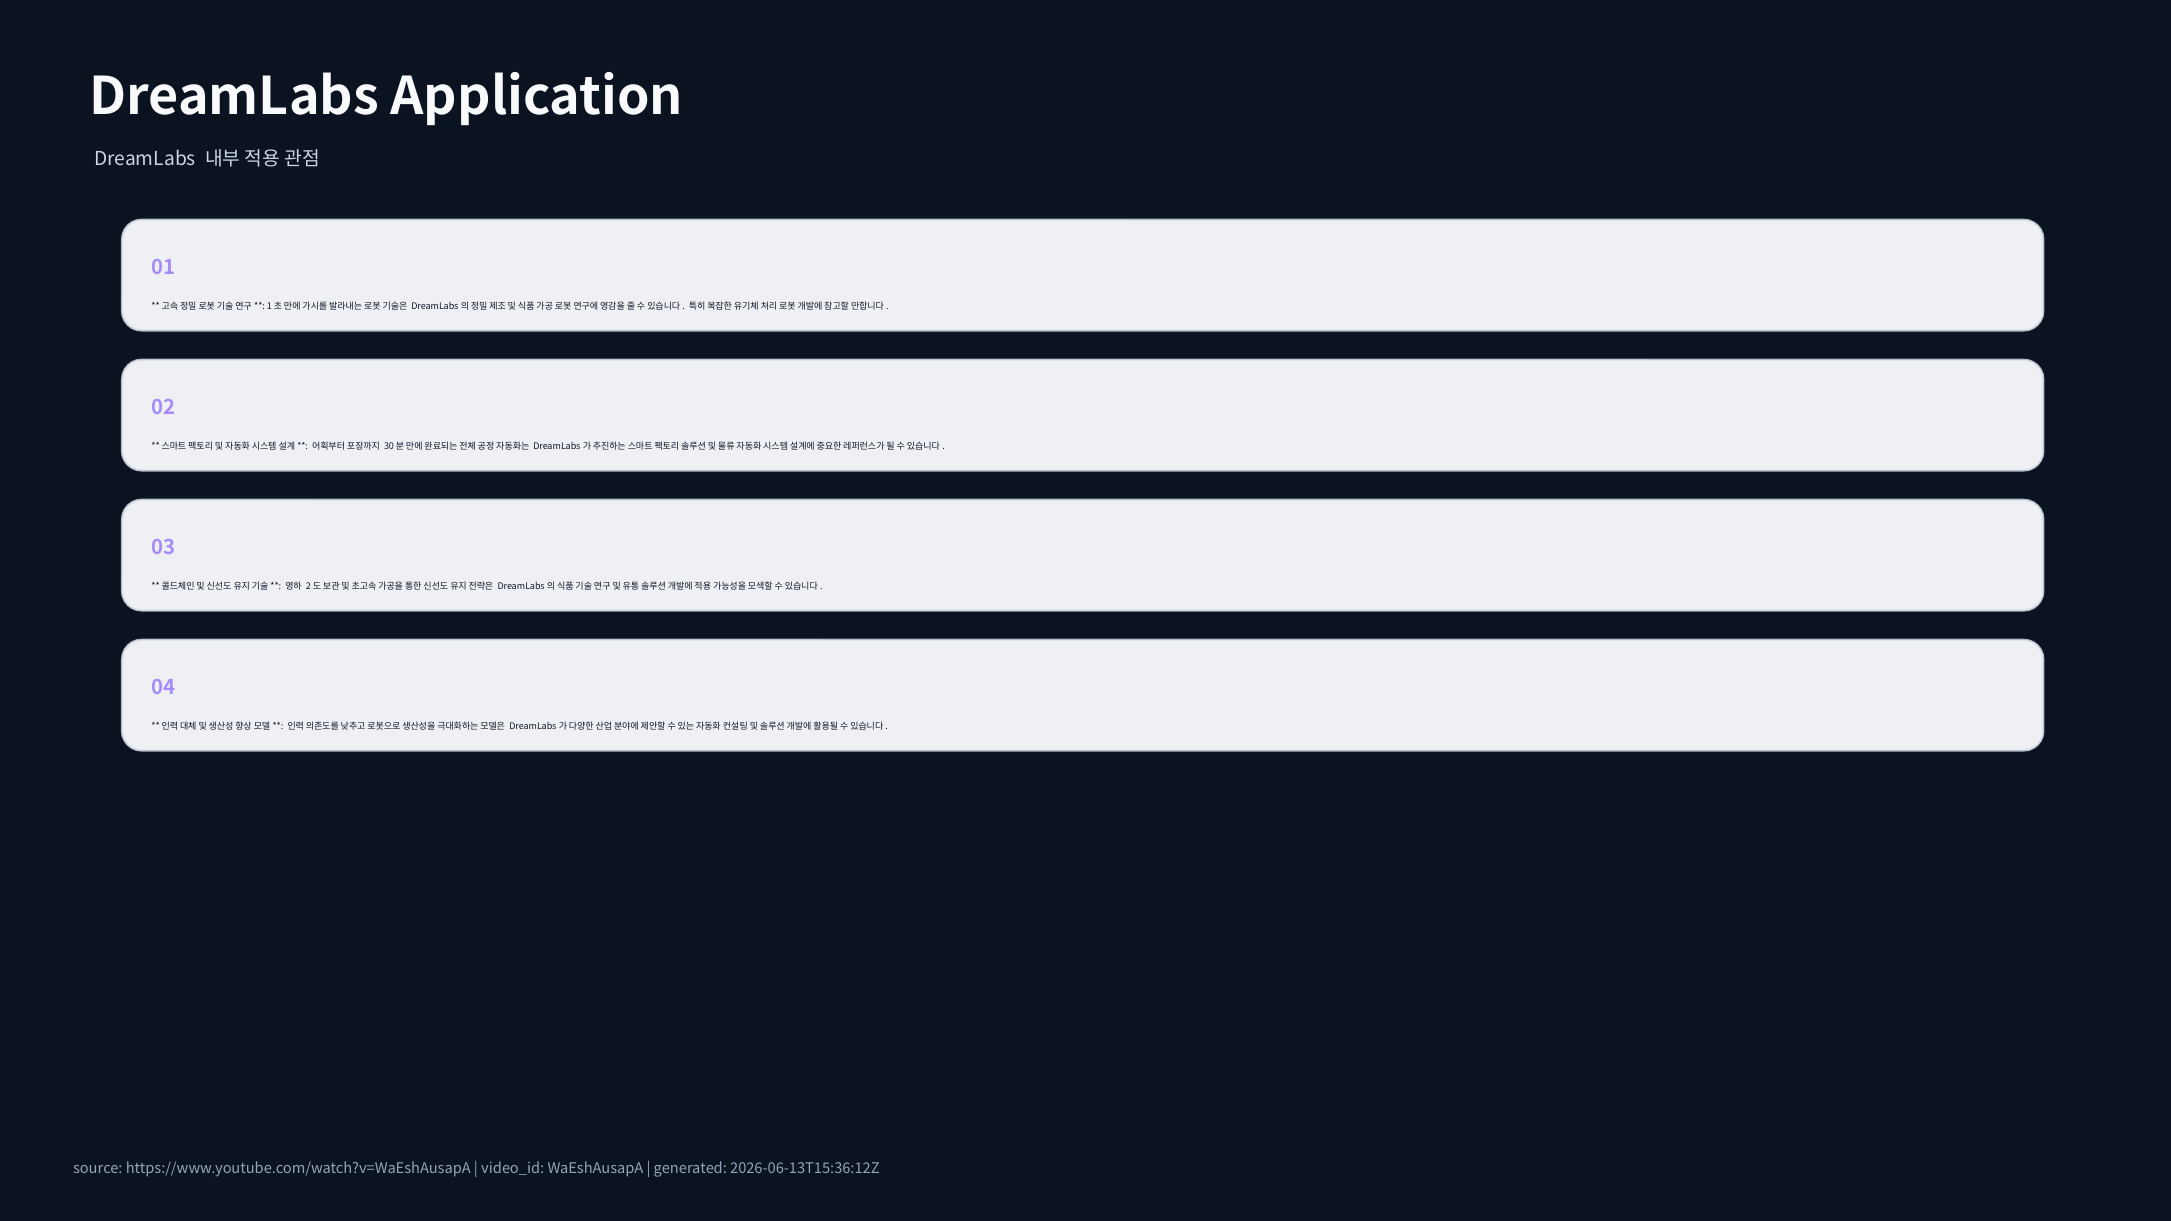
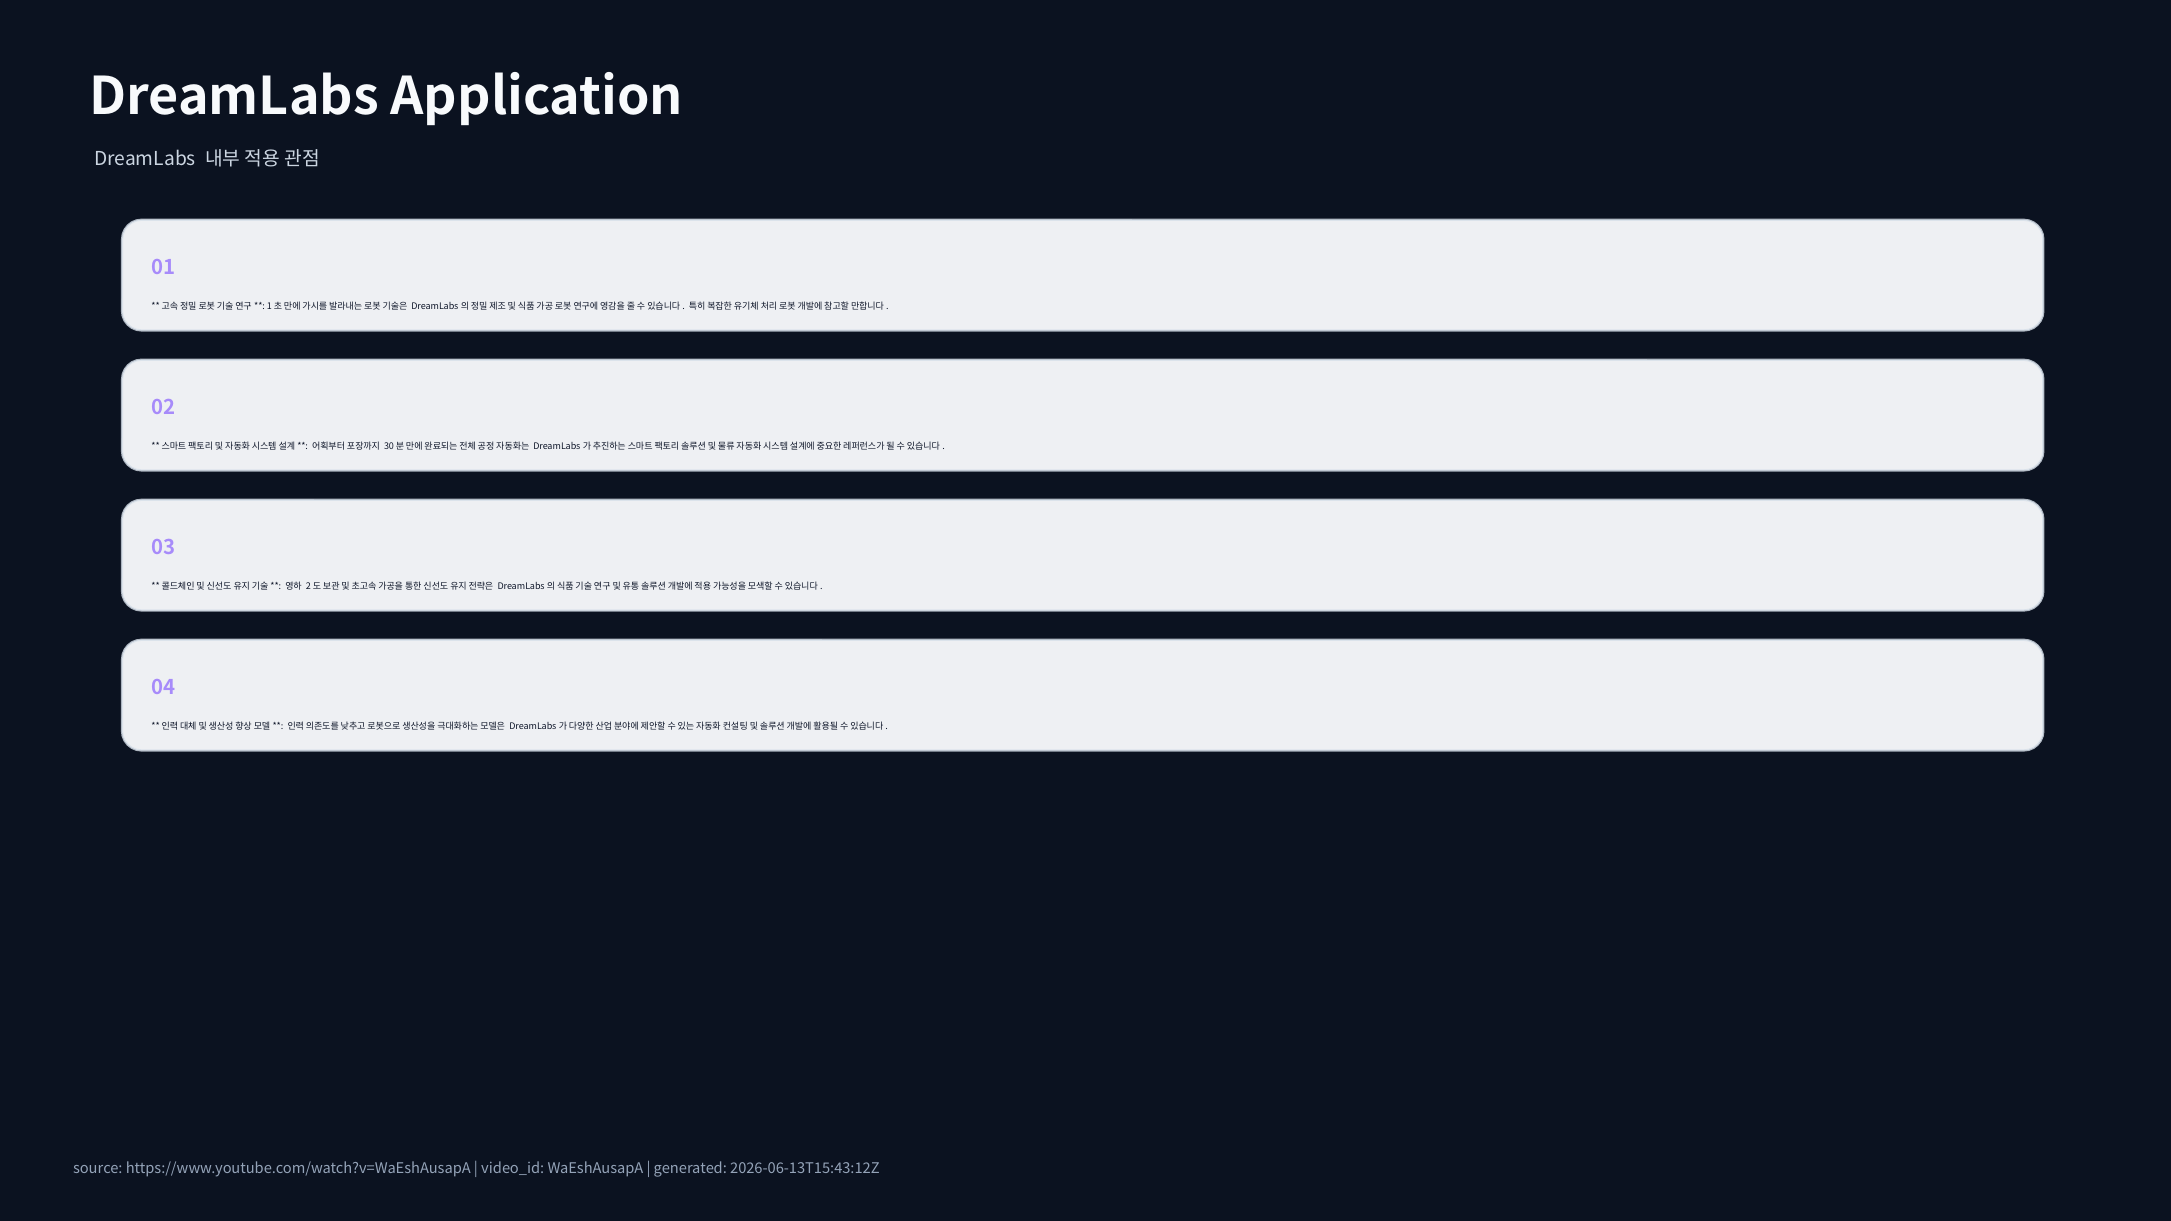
2026-06-13T15:36:12Z: 2026-06-13T15:36:12Z -> 2026-06-13T15:43:12Z (805, 1169)
